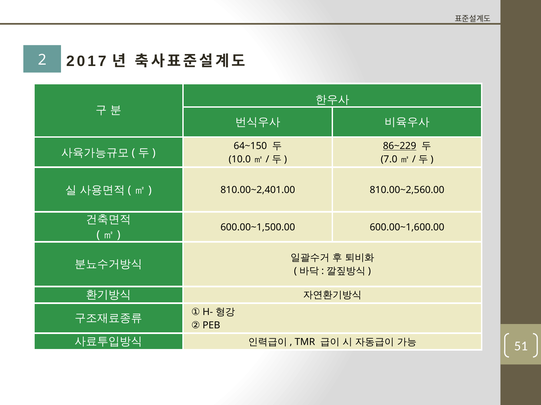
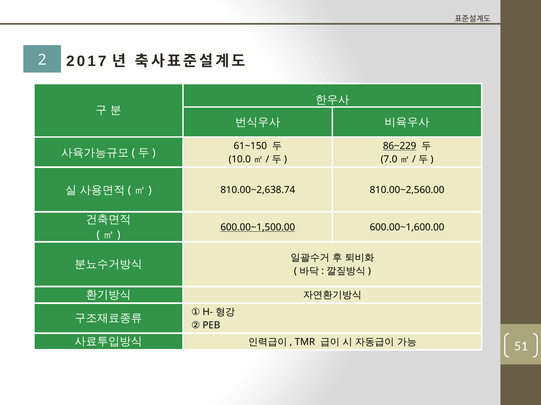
64~150: 64~150 -> 61~150 (250, 146)
810.00~2,401.00: 810.00~2,401.00 -> 810.00~2,638.74 (258, 190)
600.00~1,500.00 underline: none -> present (258, 228)
